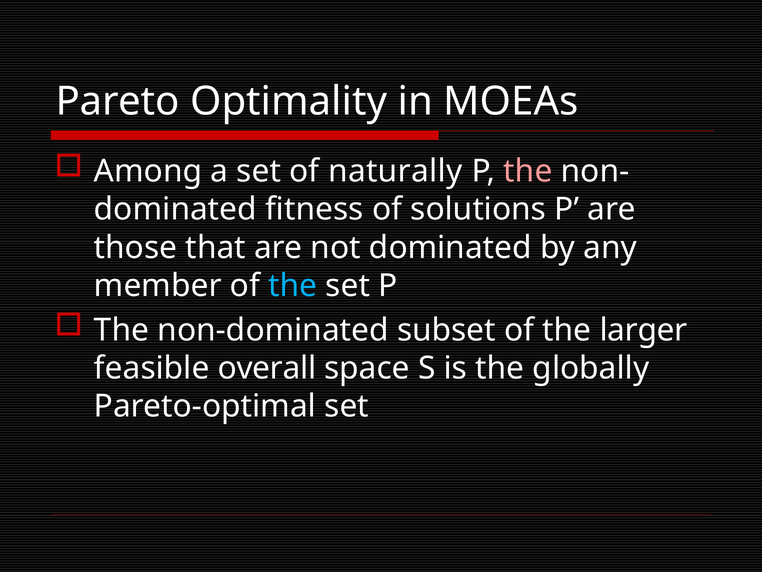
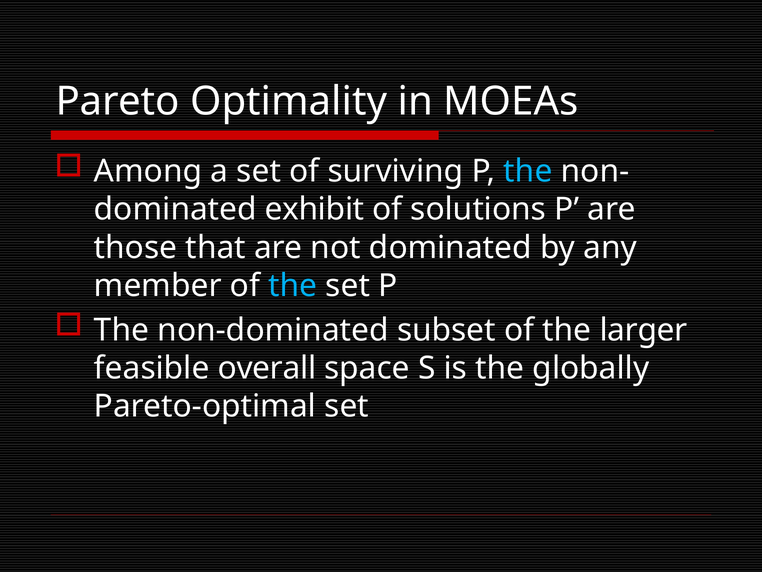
naturally: naturally -> surviving (396, 171)
the colour: pink -> light blue (528, 171)
fitness: fitness -> exhibit (315, 209)
